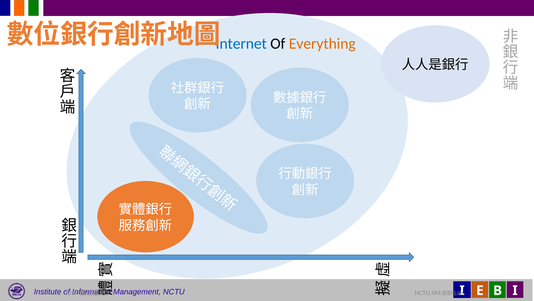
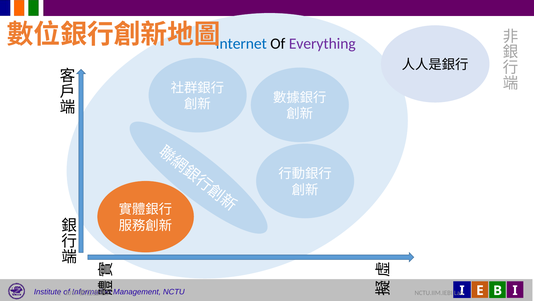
Everything colour: orange -> purple (322, 44)
